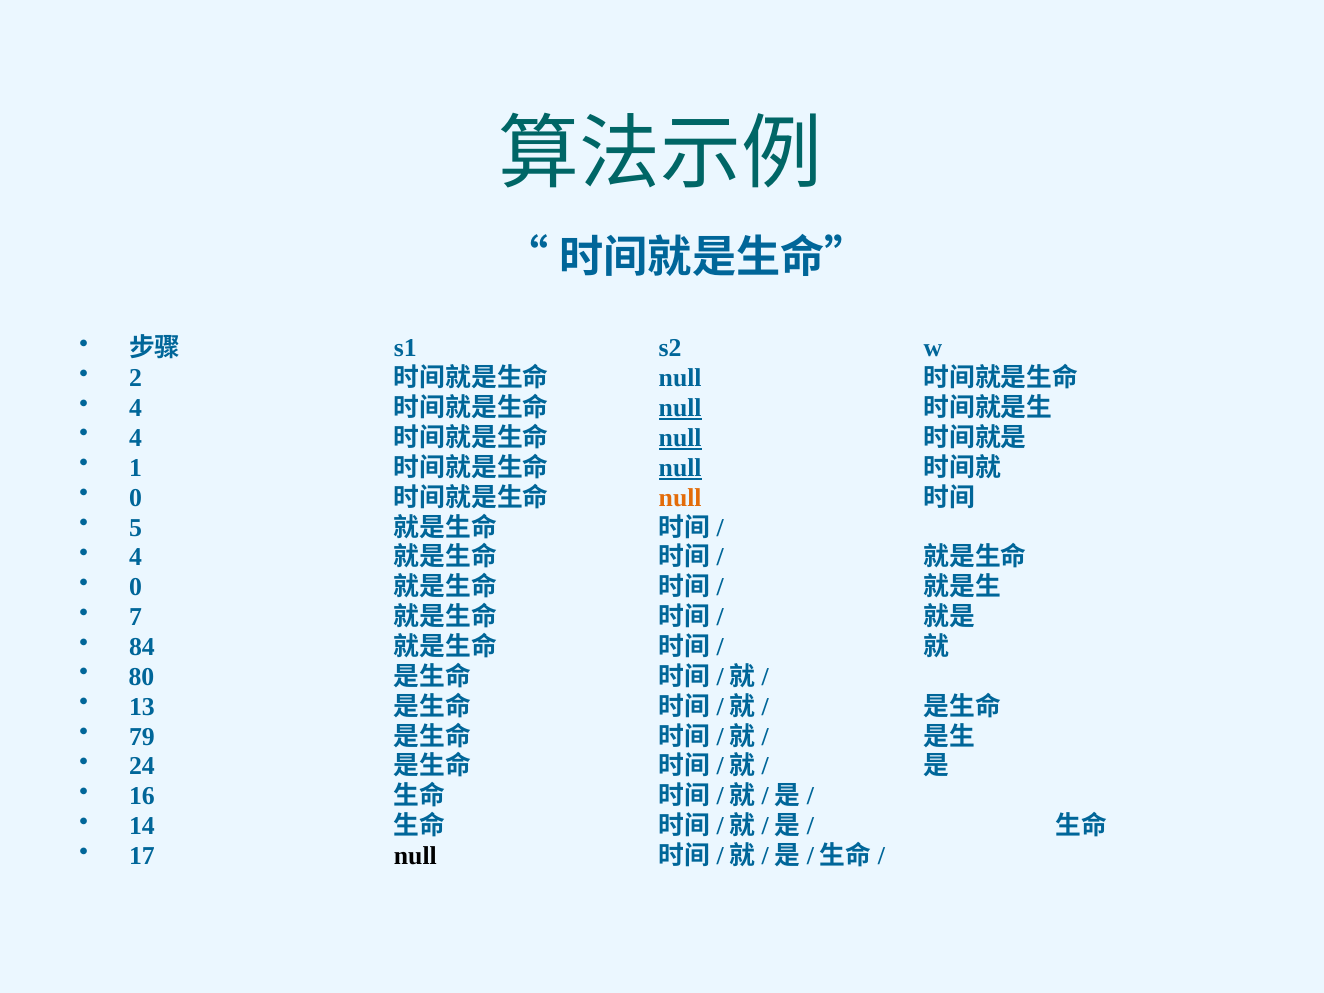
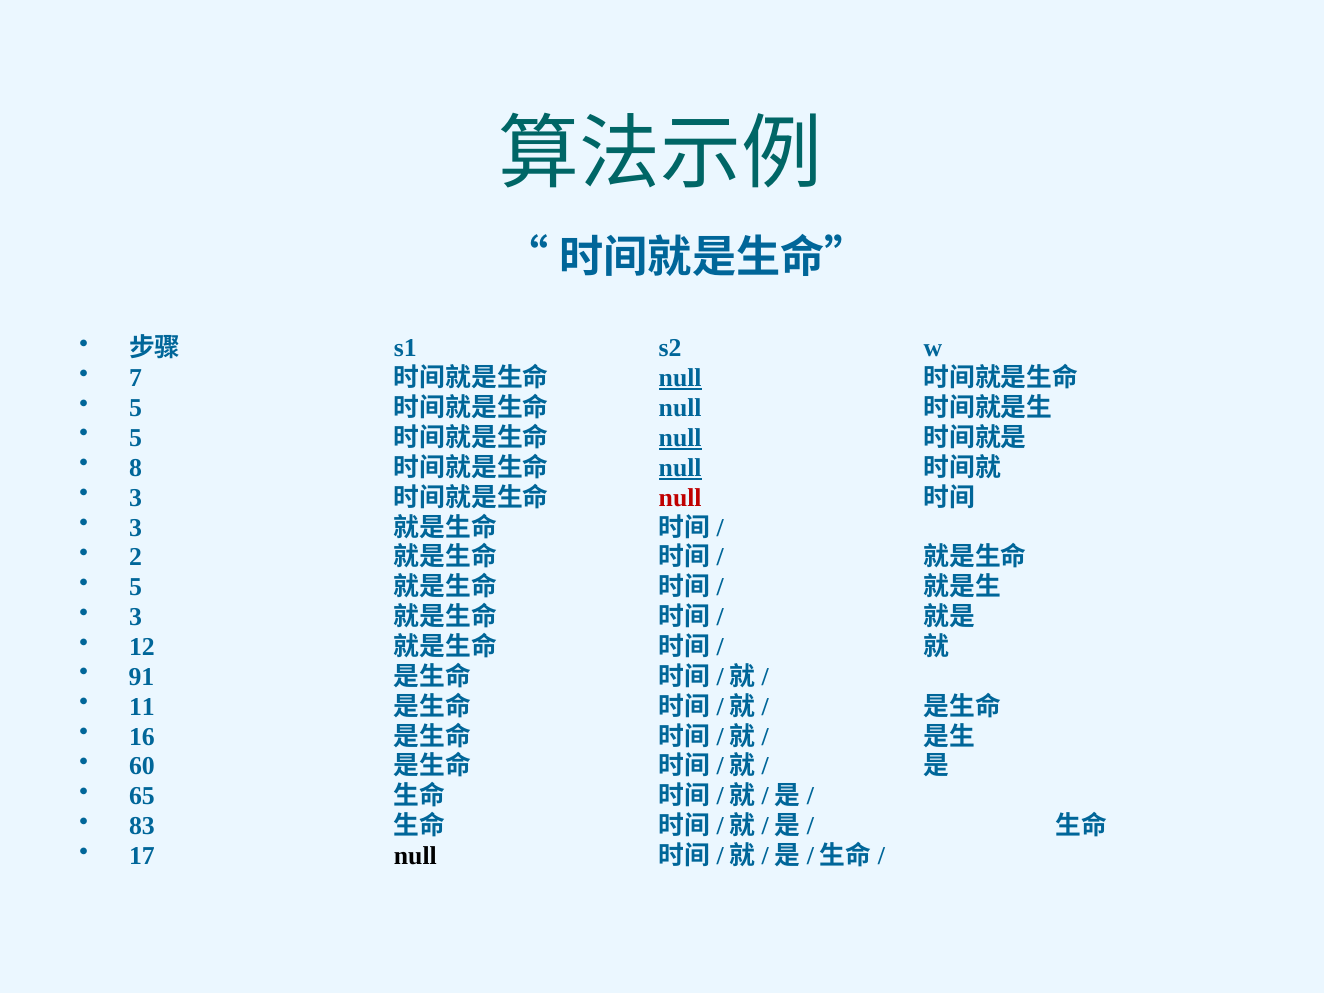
2: 2 -> 7 (136, 378)
null underline: none -> present (680, 378)
4: 4 -> 5 (136, 408)
null underline: present -> none (680, 408)
4: 4 -> 5 (136, 438)
1: 1 -> 8 (136, 468)
0: 0 -> 3 (136, 498)
null colour: orange -> red (680, 498)
5: 5 -> 3 (136, 528)
4: 4 -> 2 (136, 557)
0: 0 -> 5 (136, 587)
7: 7 -> 3 (136, 617)
84: 84 -> 12 (142, 647)
80: 80 -> 91 (141, 677)
13: 13 -> 11 (142, 707)
79: 79 -> 16 (142, 737)
24: 24 -> 60 (142, 766)
16: 16 -> 65 (142, 796)
14: 14 -> 83 (142, 826)
